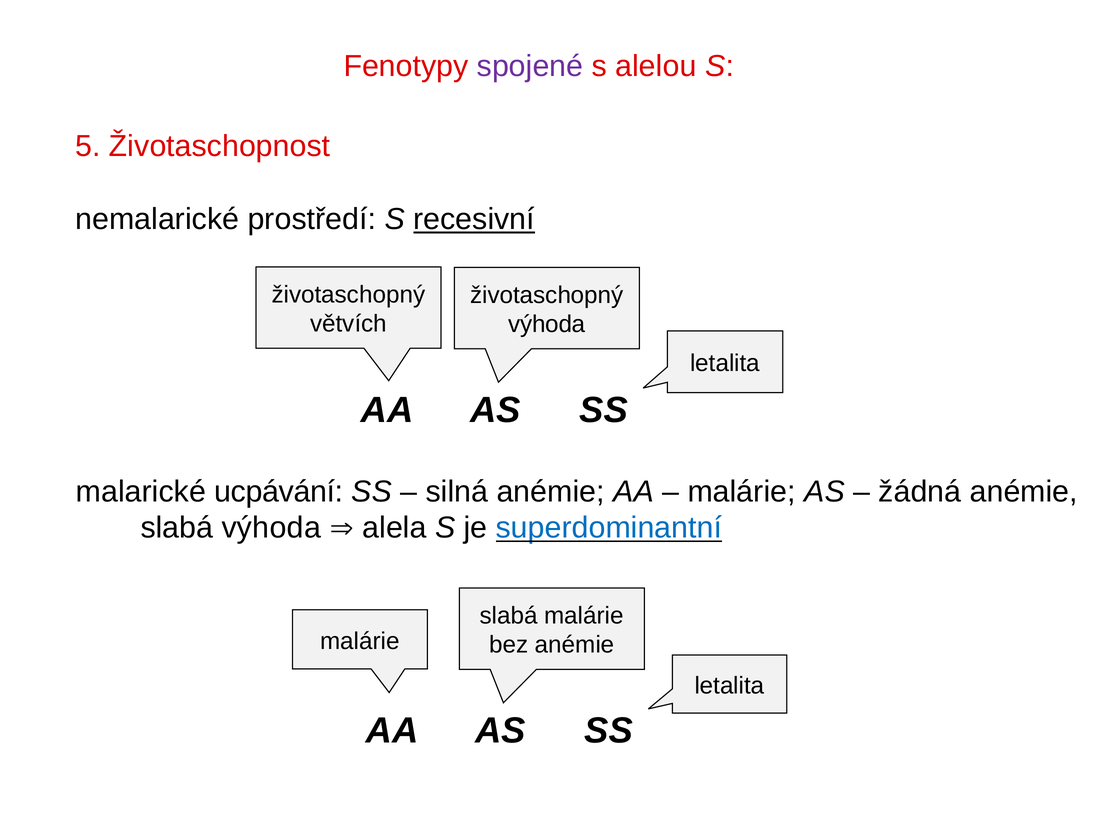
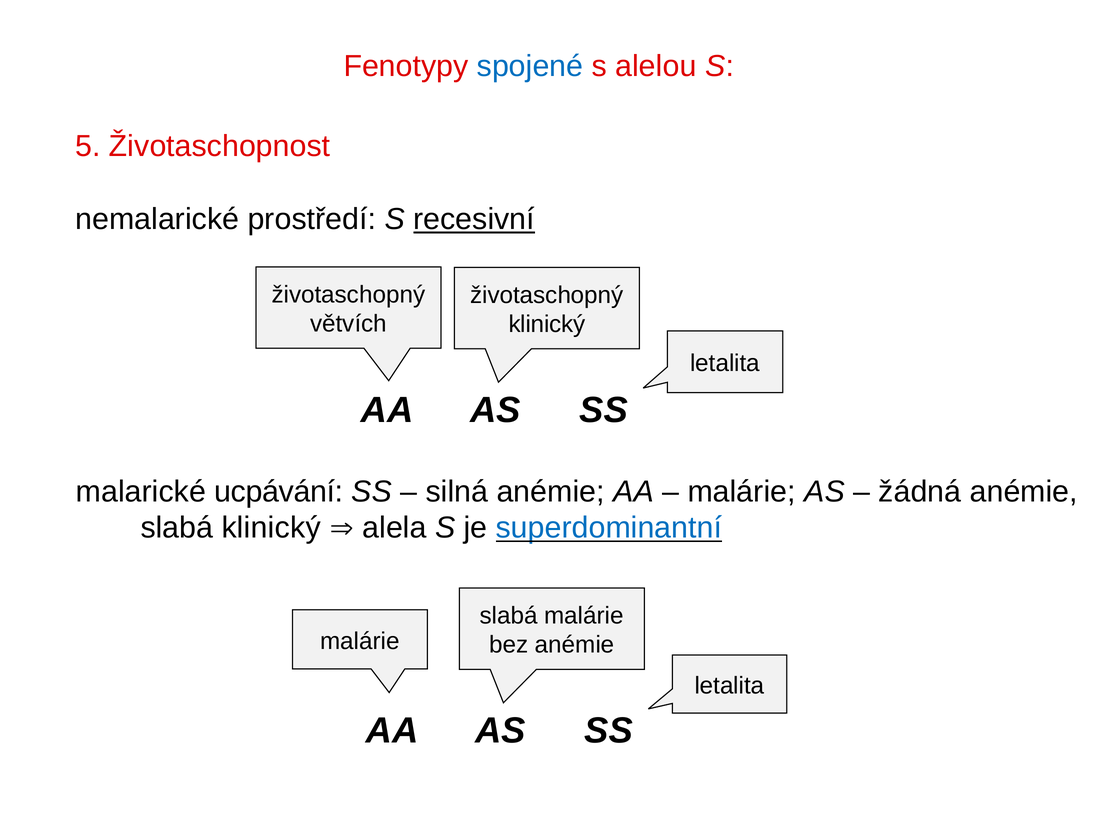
spojené colour: purple -> blue (530, 66)
výhoda: výhoda -> klinický (547, 324)
slabá výhoda: výhoda -> klinický (271, 528)
